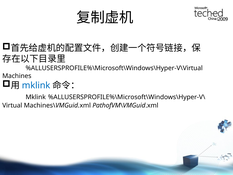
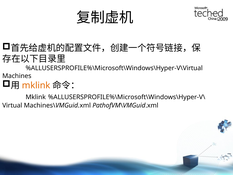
mklink colour: blue -> orange (36, 85)
